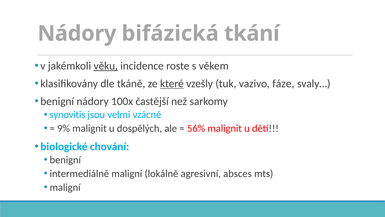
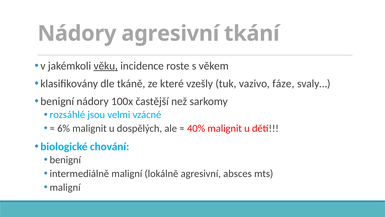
Nádory bifázická: bifázická -> agresivní (170, 33)
které underline: present -> none (172, 83)
synovitis: synovitis -> rozsáhlé (67, 115)
9%: 9% -> 6% (64, 128)
56%: 56% -> 40% (196, 128)
